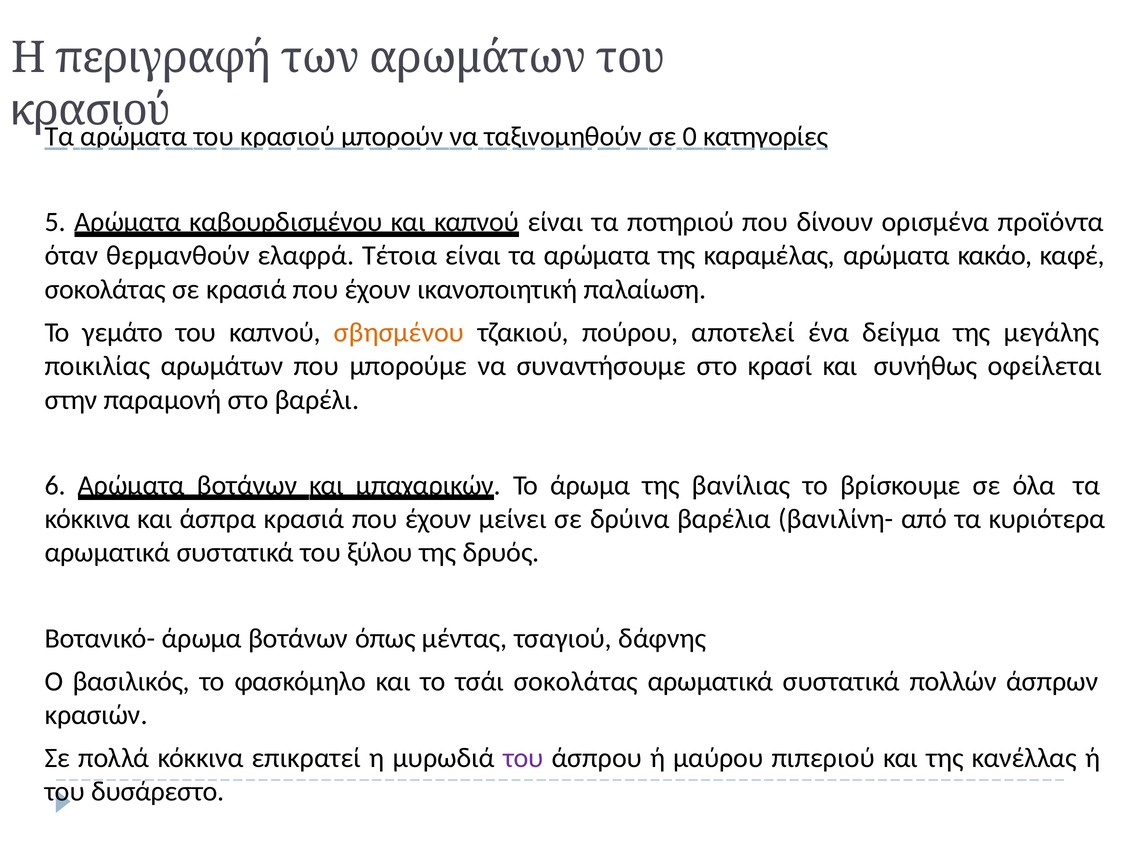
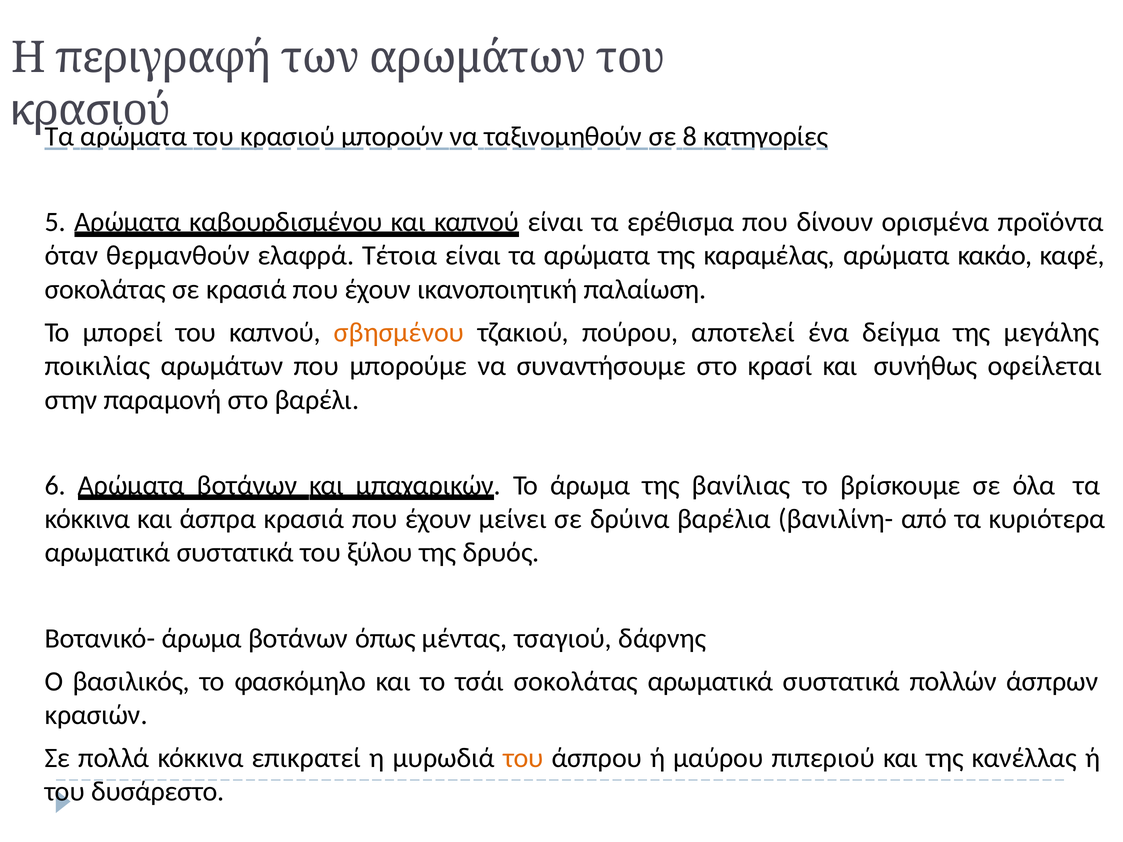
0: 0 -> 8 (690, 137)
ποτηριού: ποτηριού -> ερέθισμα (681, 222)
γεμάτο: γεμάτο -> μπορεί (123, 333)
του colour: purple -> orange (523, 758)
